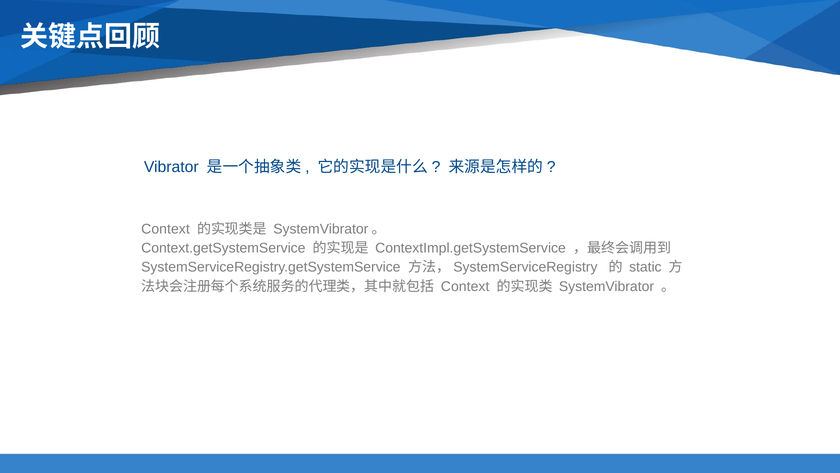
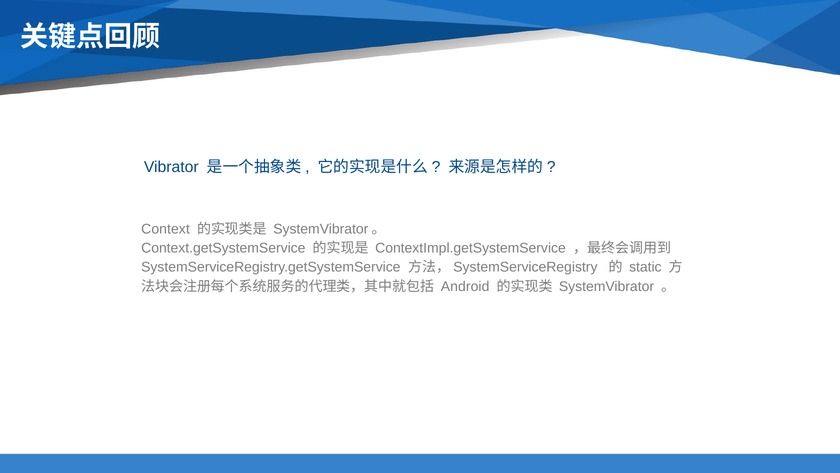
Context: Context -> Android (465, 286)
